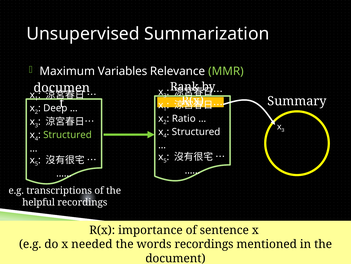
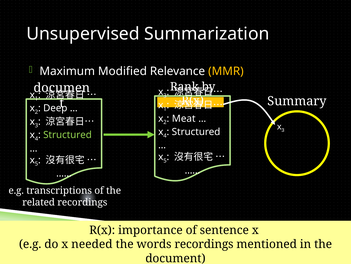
Variables: Variables -> Modified (122, 71)
MMR colour: light green -> yellow (226, 71)
Ratio: Ratio -> Meat (184, 118)
helpful: helpful -> related (39, 202)
